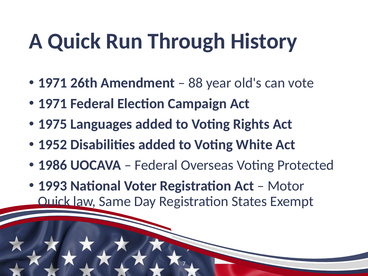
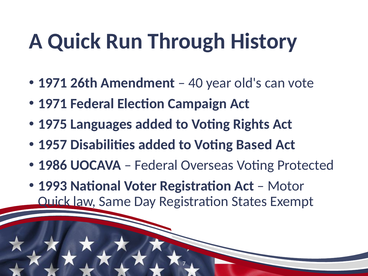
88: 88 -> 40 (196, 83)
1952: 1952 -> 1957 (53, 145)
White: White -> Based (254, 145)
